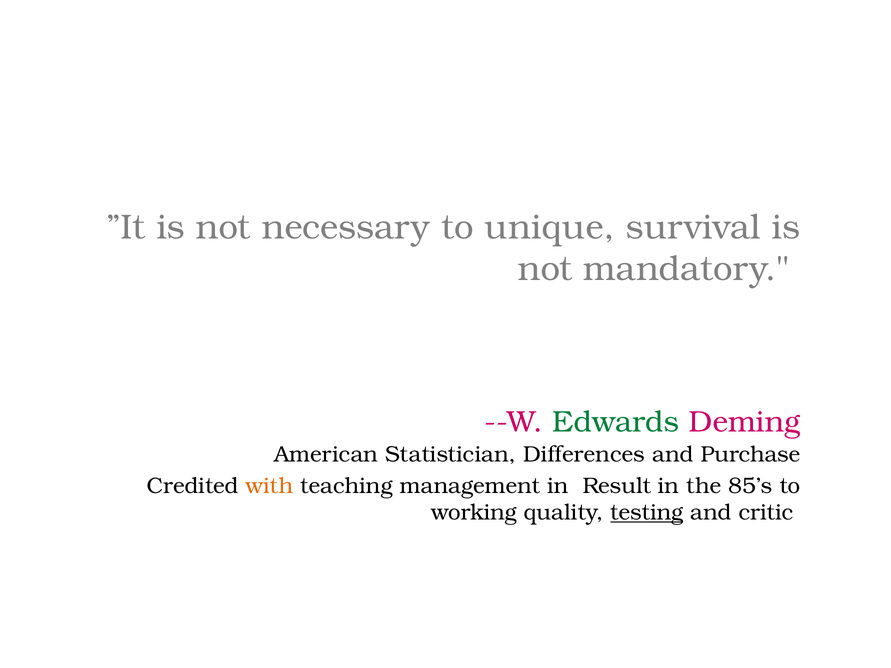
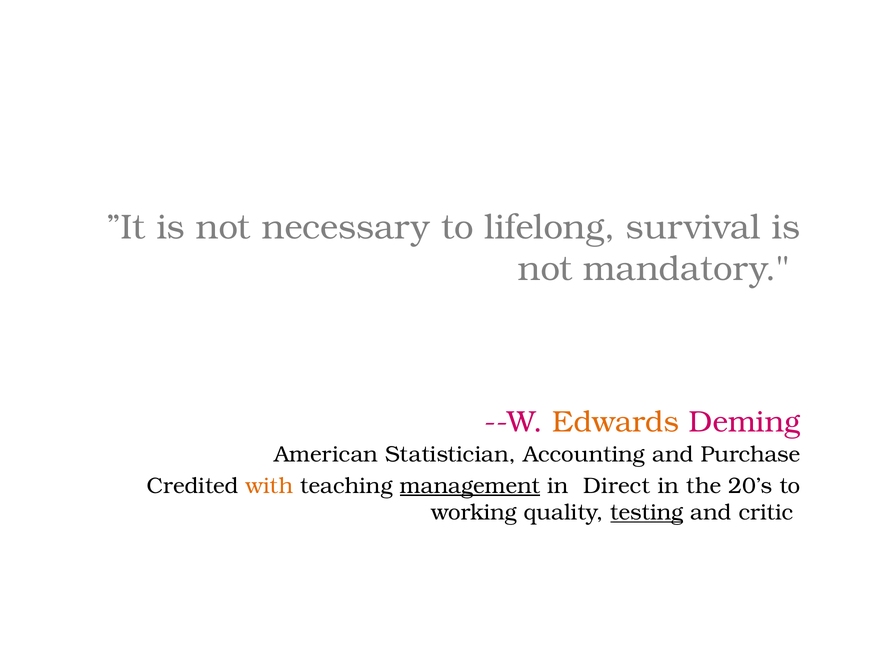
unique: unique -> lifelong (550, 227)
Edwards colour: green -> orange (616, 422)
Differences: Differences -> Accounting (584, 455)
management underline: none -> present (470, 486)
Result: Result -> Direct (617, 486)
85’s: 85’s -> 20’s (750, 486)
